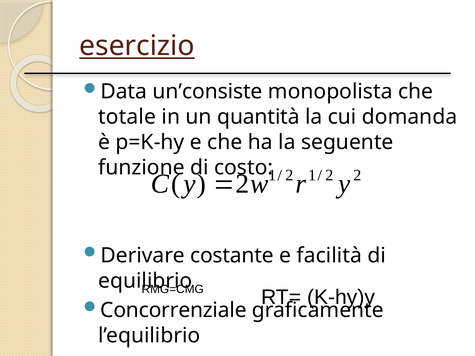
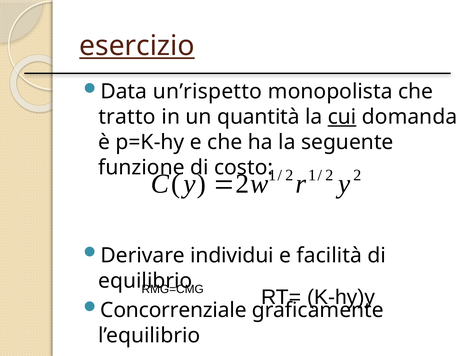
un’consiste: un’consiste -> un’rispetto (207, 92)
totale: totale -> tratto (127, 117)
cui underline: none -> present (342, 117)
costante: costante -> individui (232, 256)
